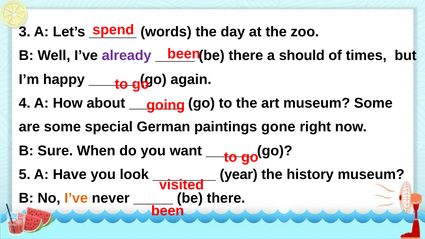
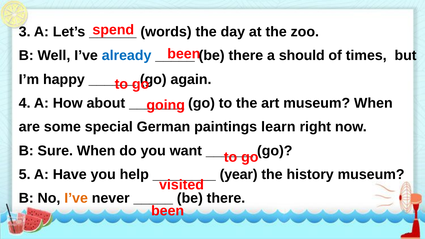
already colour: purple -> blue (127, 56)
museum Some: Some -> When (373, 103)
gone: gone -> learn (278, 127)
look: look -> help (134, 175)
